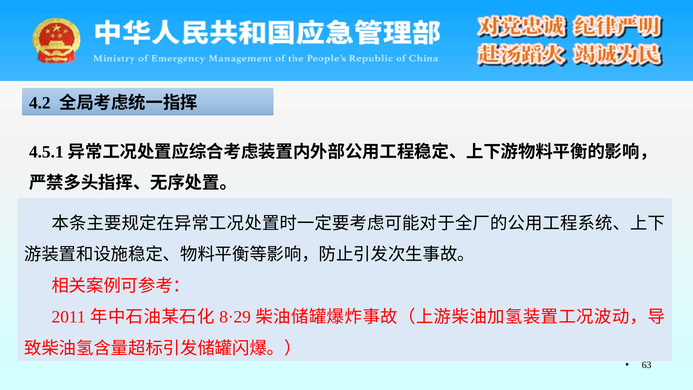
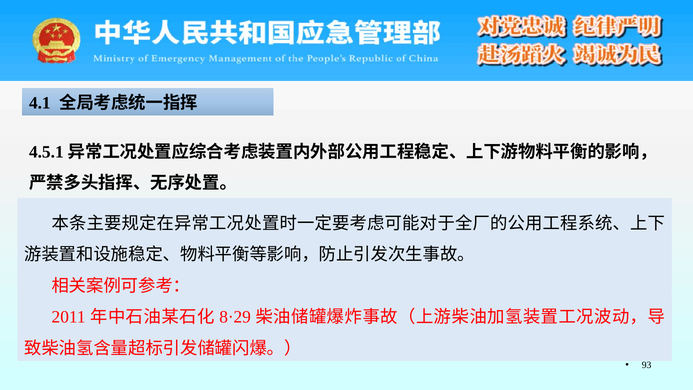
4.2: 4.2 -> 4.1 (40, 103)
63: 63 -> 93 (647, 365)
